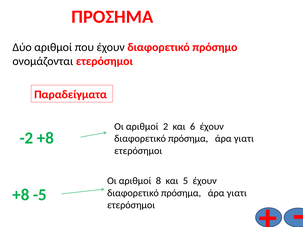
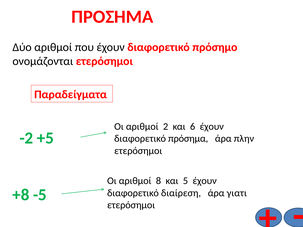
-2 +8: +8 -> +5 (45, 138)
γιατι: γιατι -> πλην (244, 139)
πρόσημα: πρόσημα -> διαίρεση (181, 193)
